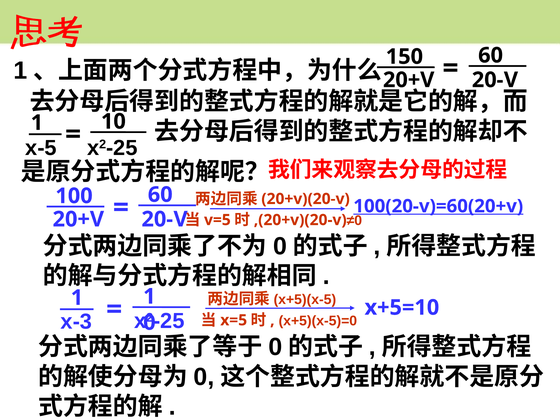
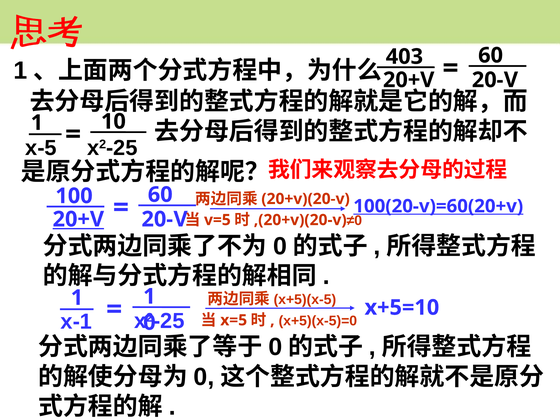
150: 150 -> 403 (404, 57)
20+V underline: none -> present (78, 219)
x-3: x-3 -> x-1 (76, 322)
